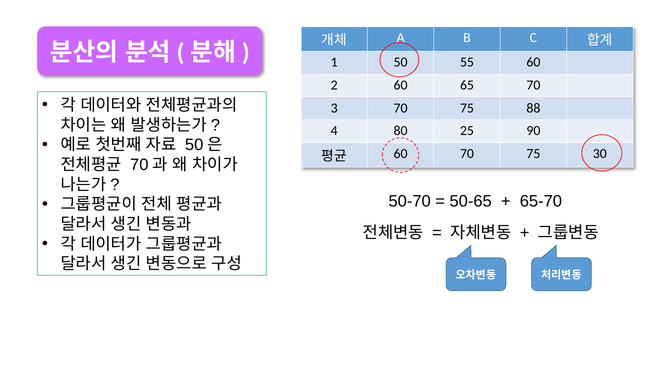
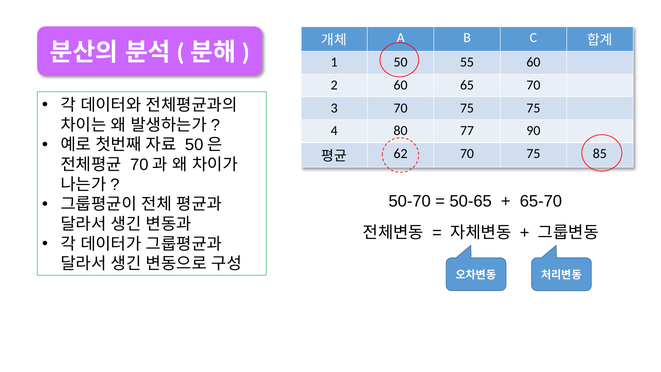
75 88: 88 -> 75 (533, 108)
25: 25 -> 77 (467, 131)
60: 60 -> 62 (401, 153)
30: 30 -> 85 (600, 153)
